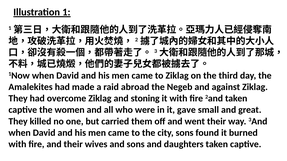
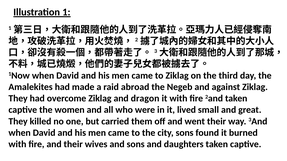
stoning: stoning -> dragon (145, 99)
gave: gave -> lived (186, 110)
